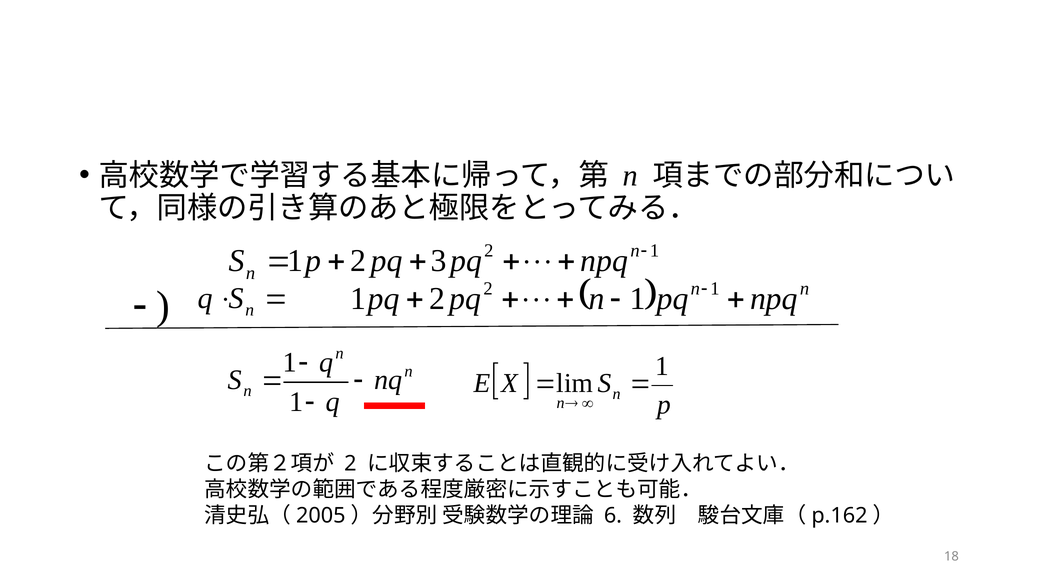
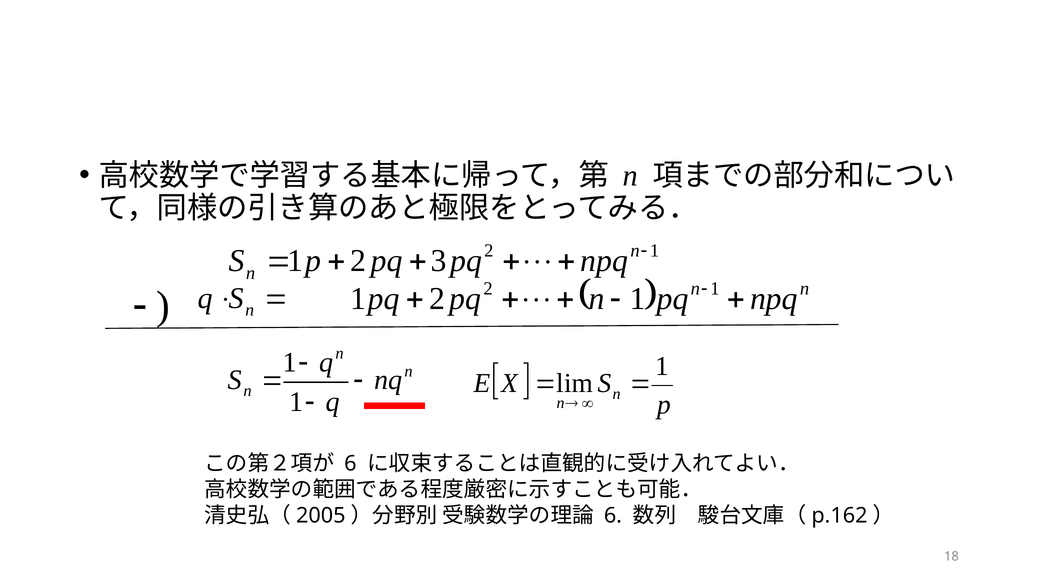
2: 2 -> 6 (350, 463)
